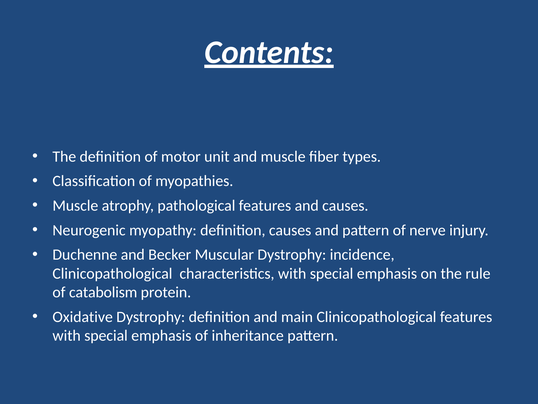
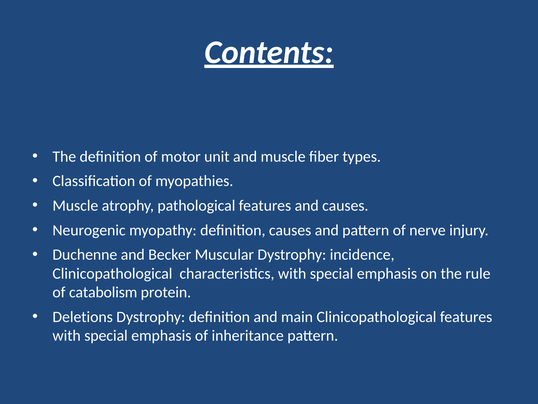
Oxidative: Oxidative -> Deletions (83, 317)
